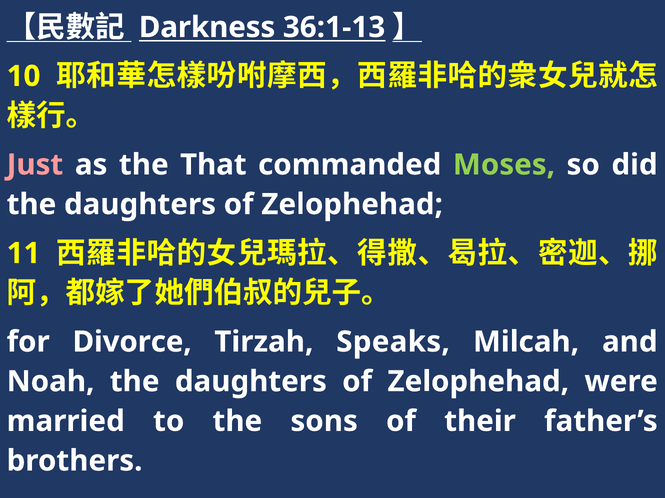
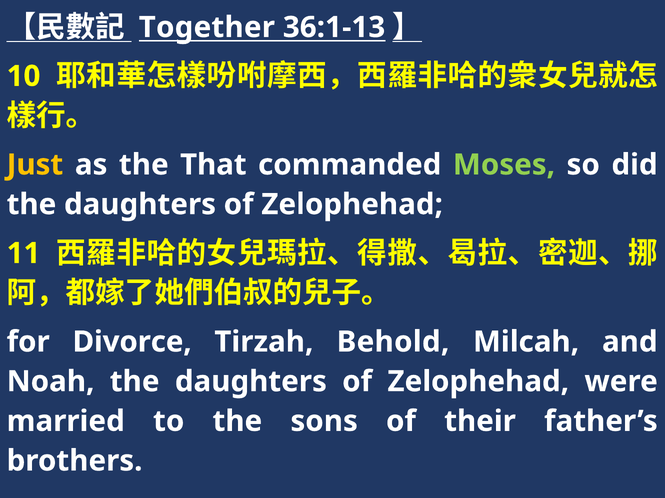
Darkness: Darkness -> Together (207, 27)
Just colour: pink -> yellow (35, 165)
Speaks: Speaks -> Behold (393, 342)
